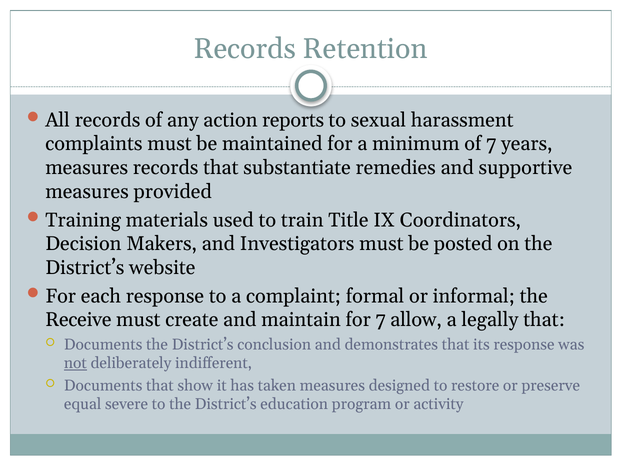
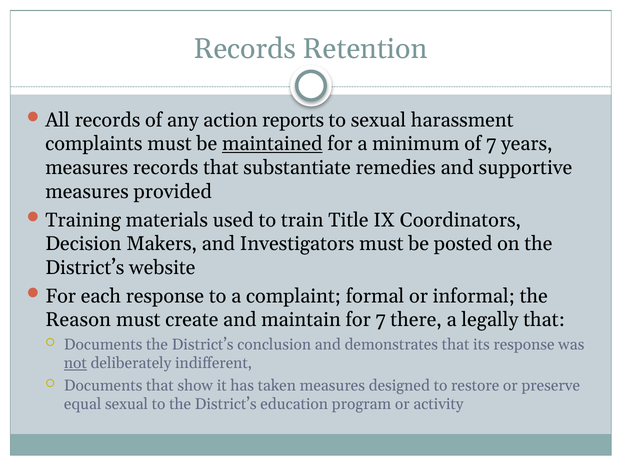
maintained underline: none -> present (272, 144)
Receive: Receive -> Reason (78, 320)
allow: allow -> there (416, 320)
equal severe: severe -> sexual (127, 405)
